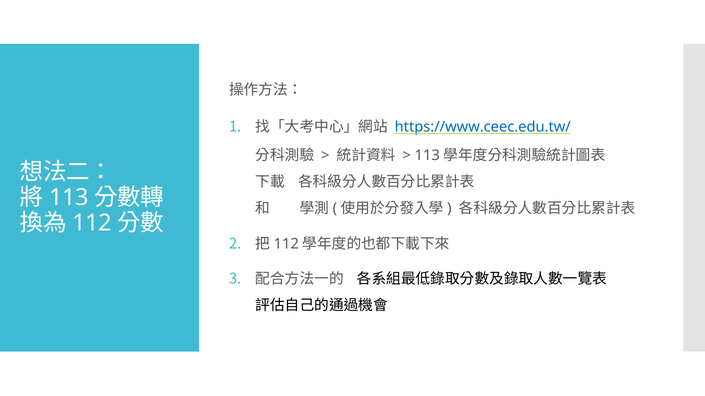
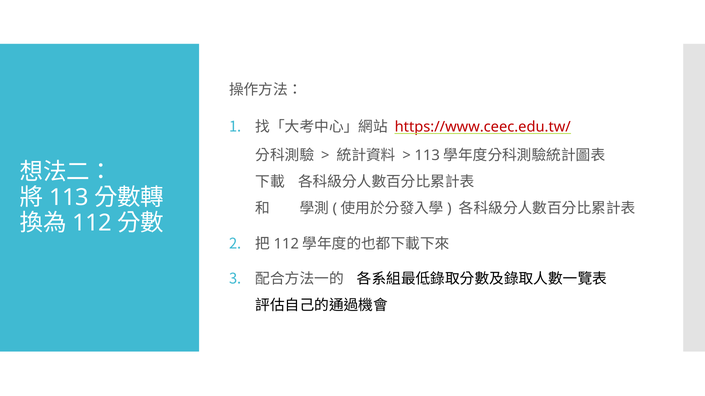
https://www.ceec.edu.tw/ colour: blue -> red (483, 127)
